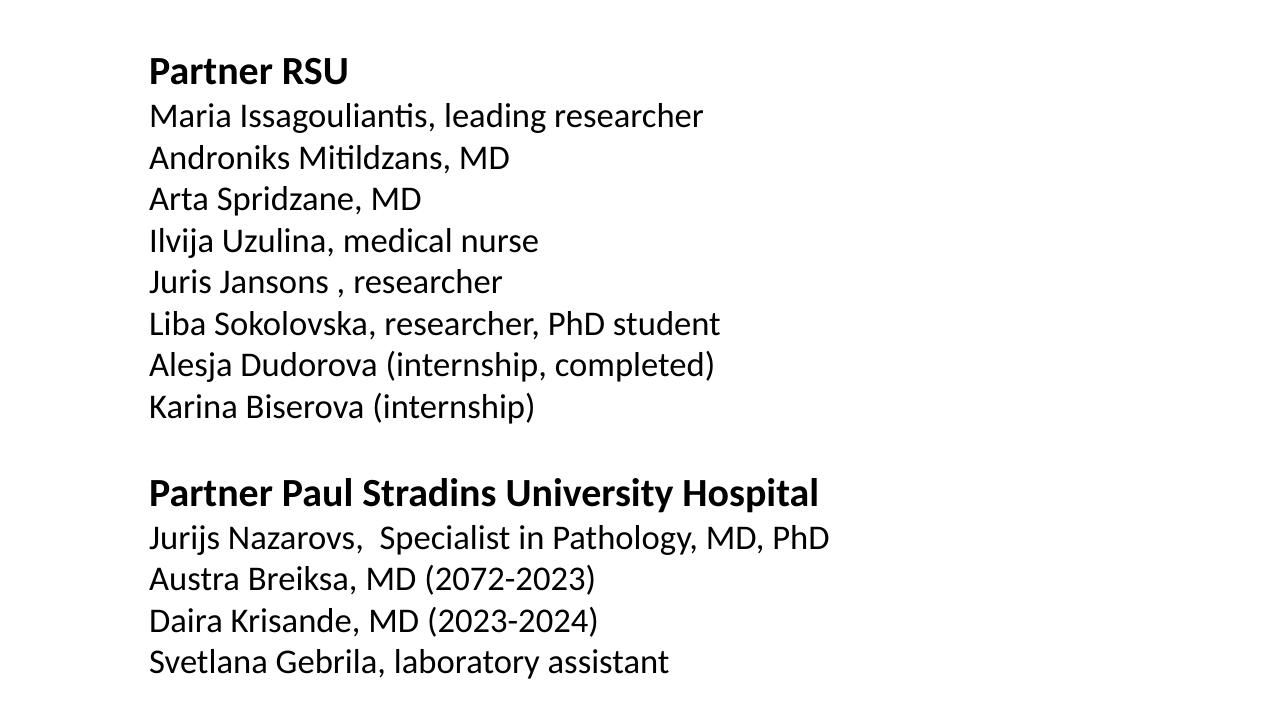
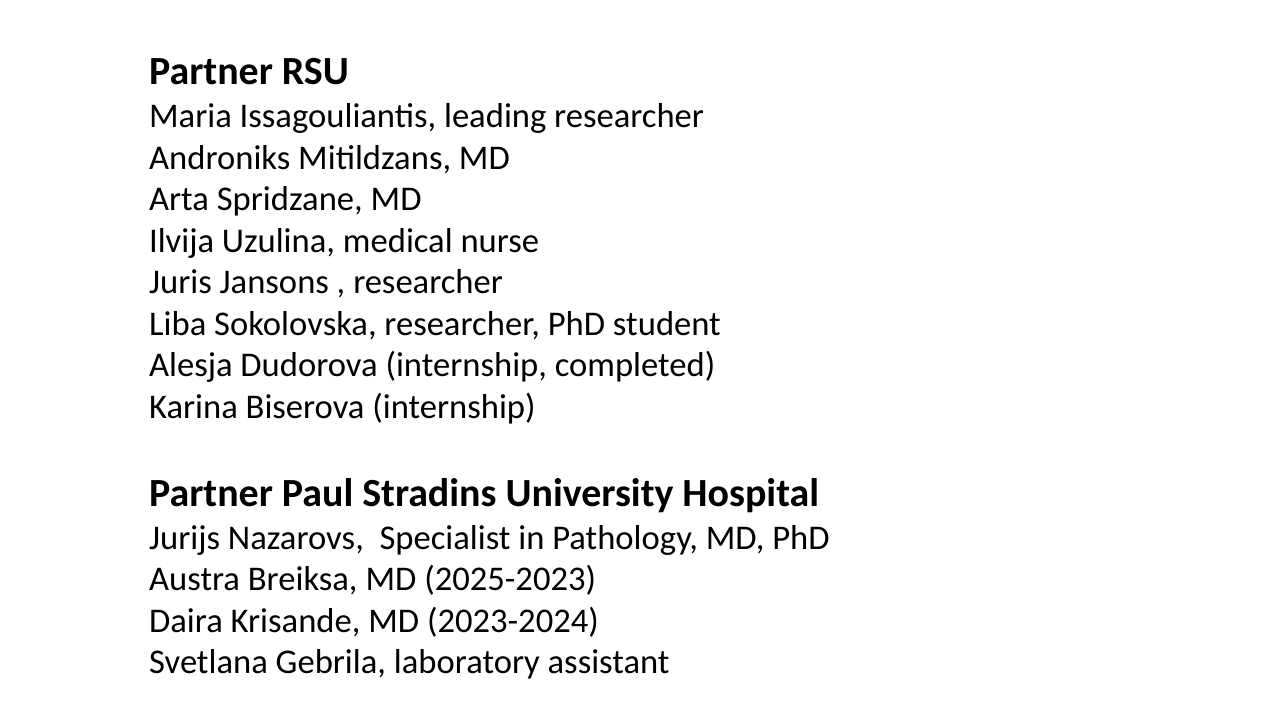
2072-2023: 2072-2023 -> 2025-2023 (510, 579)
